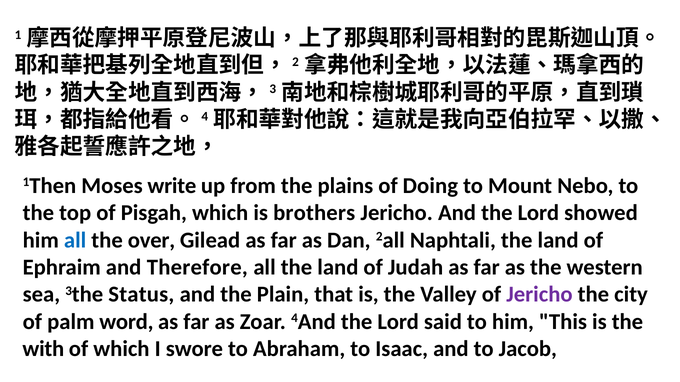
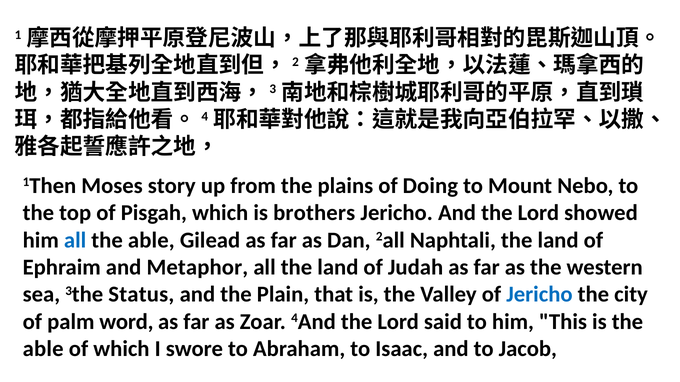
write: write -> story (172, 186)
over: over -> able (151, 240)
Therefore: Therefore -> Metaphor (197, 268)
Jericho colour: purple -> blue (539, 295)
with: with -> able (43, 349)
